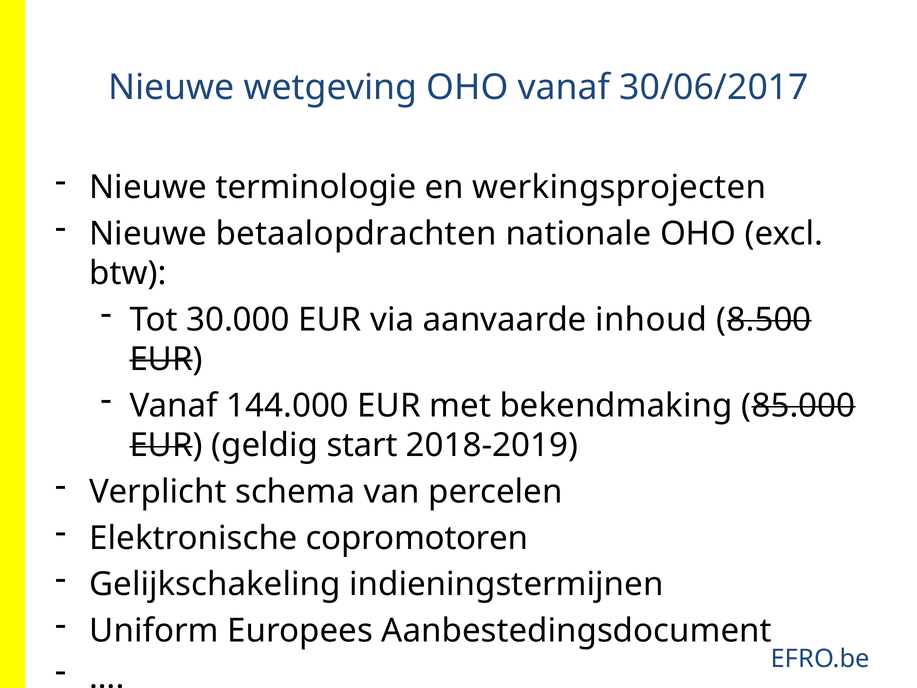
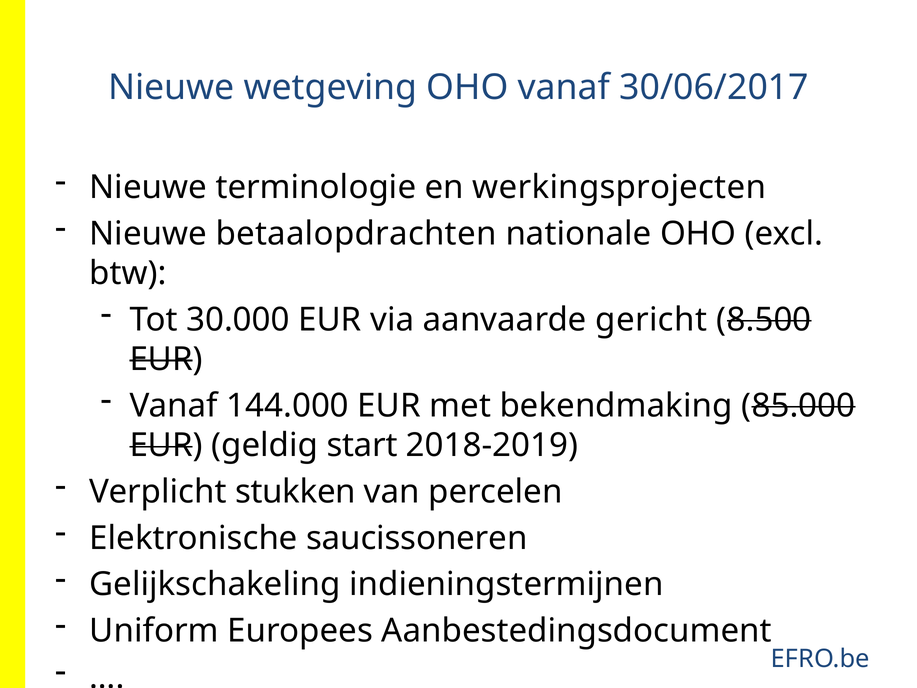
inhoud: inhoud -> gericht (651, 320)
schema: schema -> stukken (295, 492)
copromotoren: copromotoren -> saucissoneren (417, 538)
